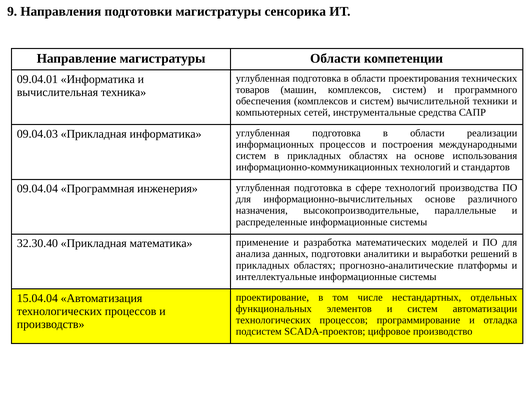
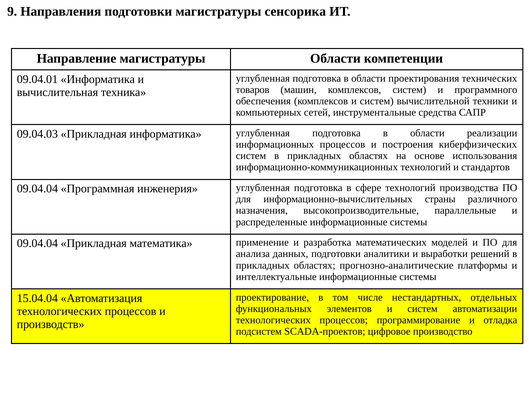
международными: международными -> киберфизических (478, 144)
информационно-вычислительных основе: основе -> страны (440, 199)
32.30.40: 32.30.40 -> 09.04.04 (37, 243)
